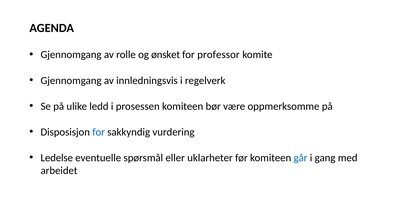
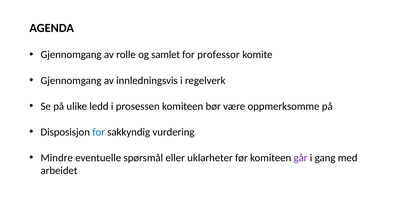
ønsket: ønsket -> samlet (166, 55)
Ledelse: Ledelse -> Mindre (57, 158)
går colour: blue -> purple (301, 158)
